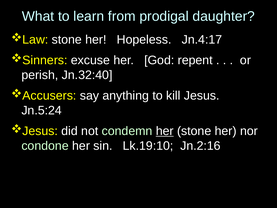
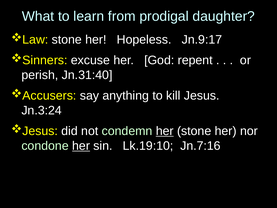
Jn.4:17: Jn.4:17 -> Jn.9:17 (202, 40)
Jn.32:40: Jn.32:40 -> Jn.31:40 (87, 75)
Jn.5:24: Jn.5:24 -> Jn.3:24 (42, 110)
her underline: none -> present (81, 146)
Jn.2:16: Jn.2:16 -> Jn.7:16 (200, 146)
